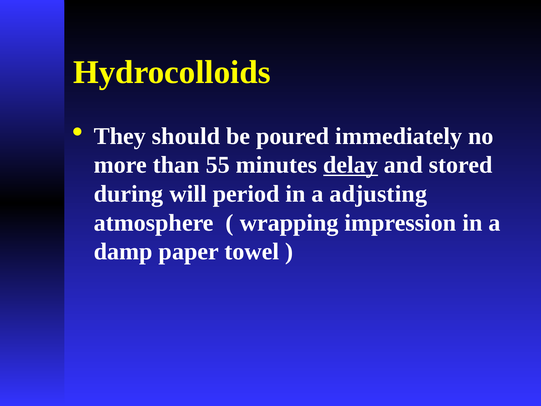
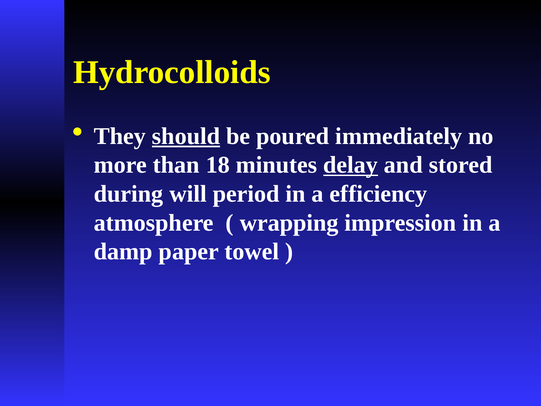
should underline: none -> present (186, 136)
55: 55 -> 18 (218, 165)
adjusting: adjusting -> efficiency (378, 194)
